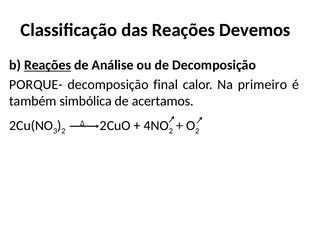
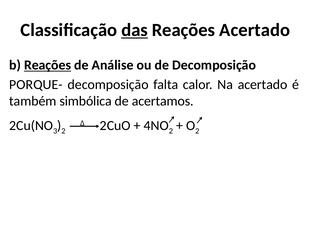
das underline: none -> present (135, 30)
Reações Devemos: Devemos -> Acertado (255, 30)
final: final -> falta (166, 85)
Na primeiro: primeiro -> acertado (263, 85)
